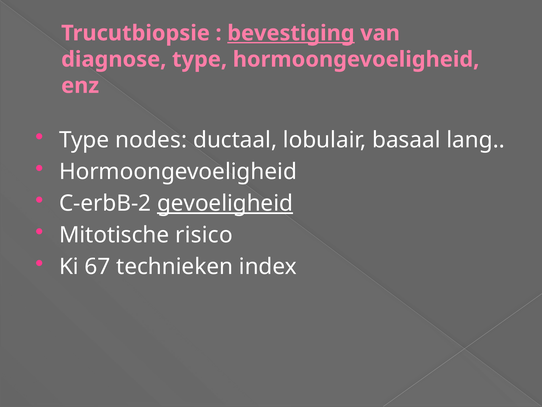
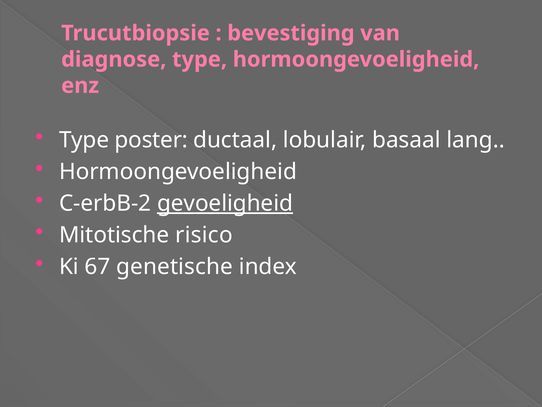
bevestiging underline: present -> none (291, 33)
nodes: nodes -> poster (151, 140)
technieken: technieken -> genetische (175, 266)
